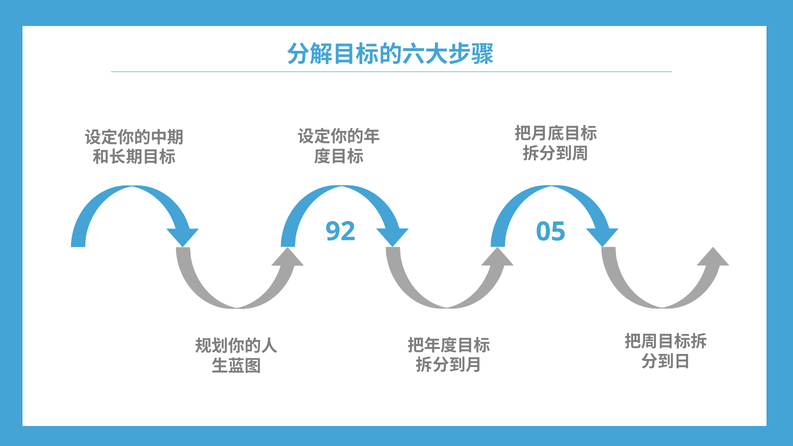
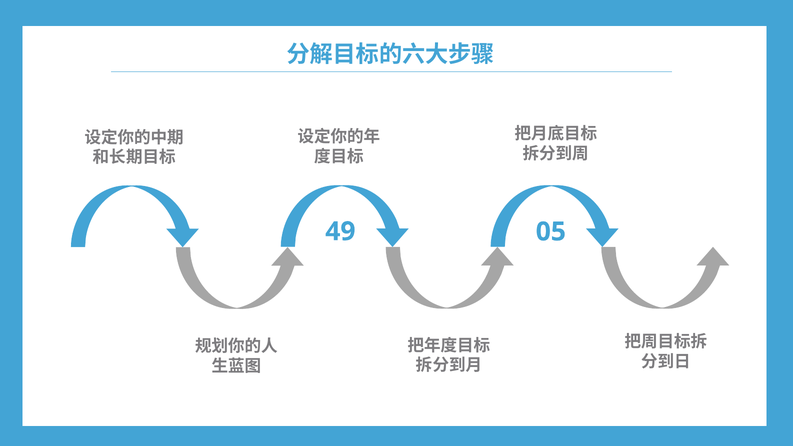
92: 92 -> 49 (340, 231)
